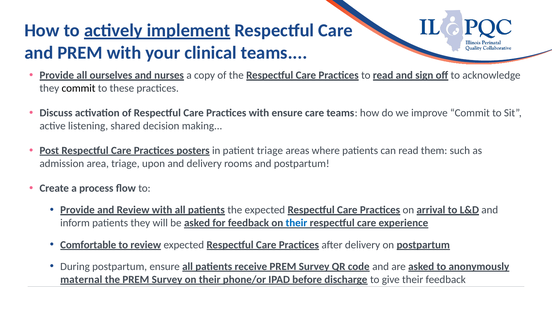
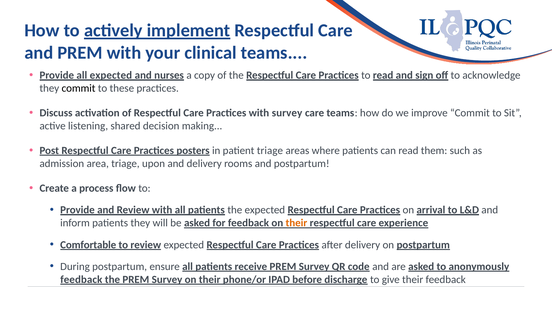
all ourselves: ourselves -> expected (111, 75)
with ensure: ensure -> survey (287, 113)
their colour: blue -> orange (296, 223)
maternal: maternal -> feedback (81, 280)
